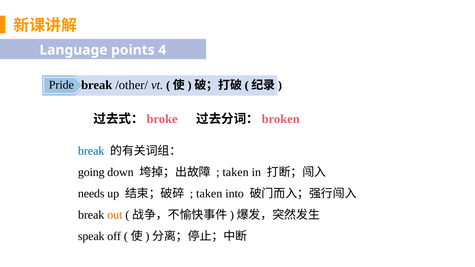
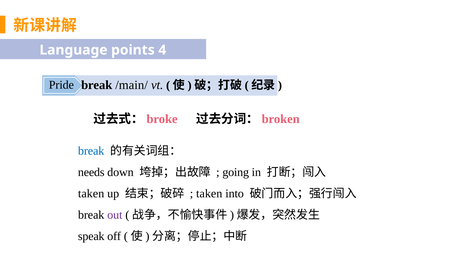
/other/: /other/ -> /main/ (132, 85)
going: going -> needs (91, 172)
taken: taken -> going (236, 172)
needs: needs -> taken (91, 194)
out colour: orange -> purple (115, 215)
